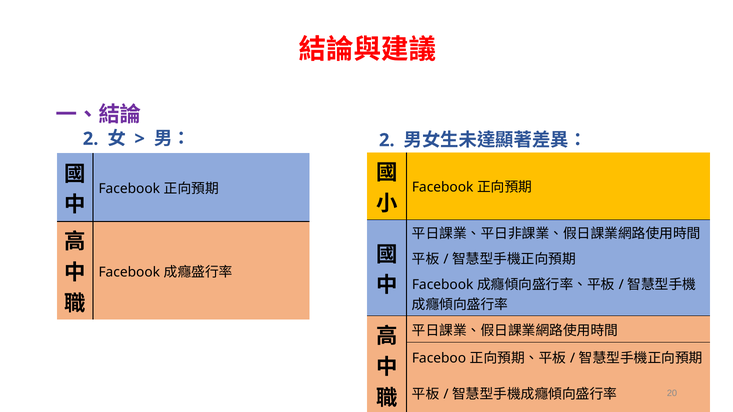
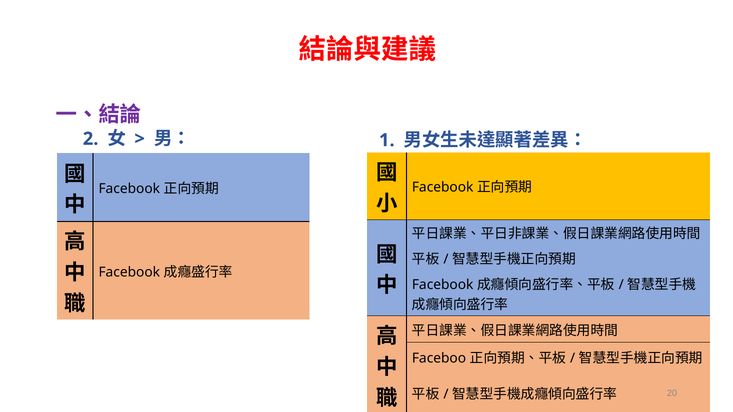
2: 2 -> 1 (387, 140)
